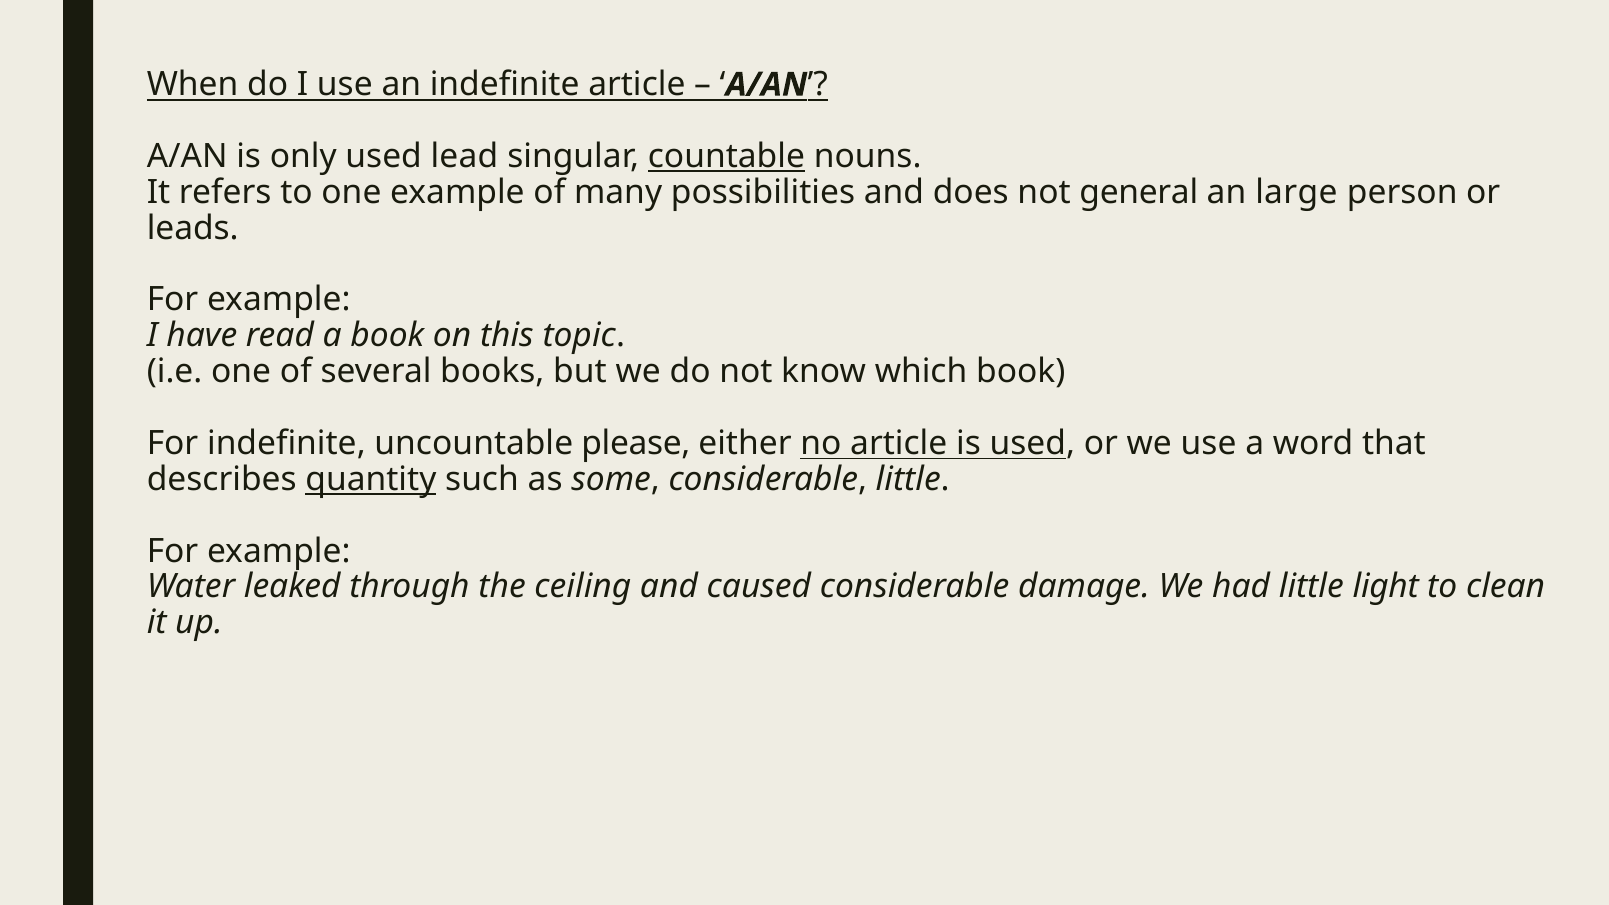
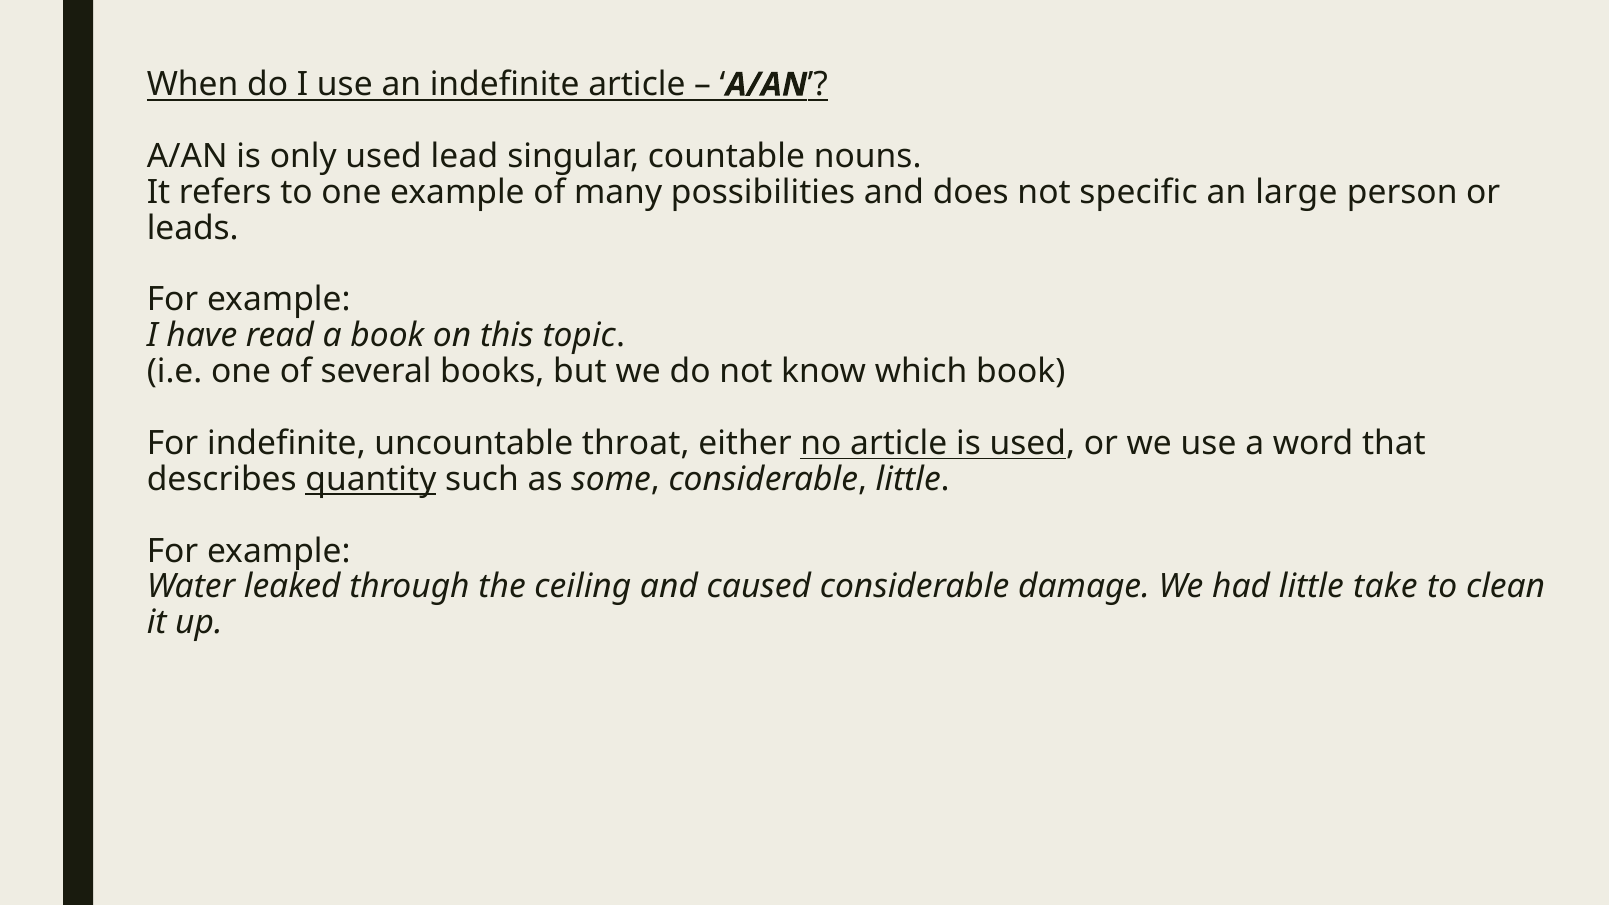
countable underline: present -> none (726, 156)
general: general -> specific (1139, 192)
please: please -> throat (636, 443)
light: light -> take (1385, 587)
